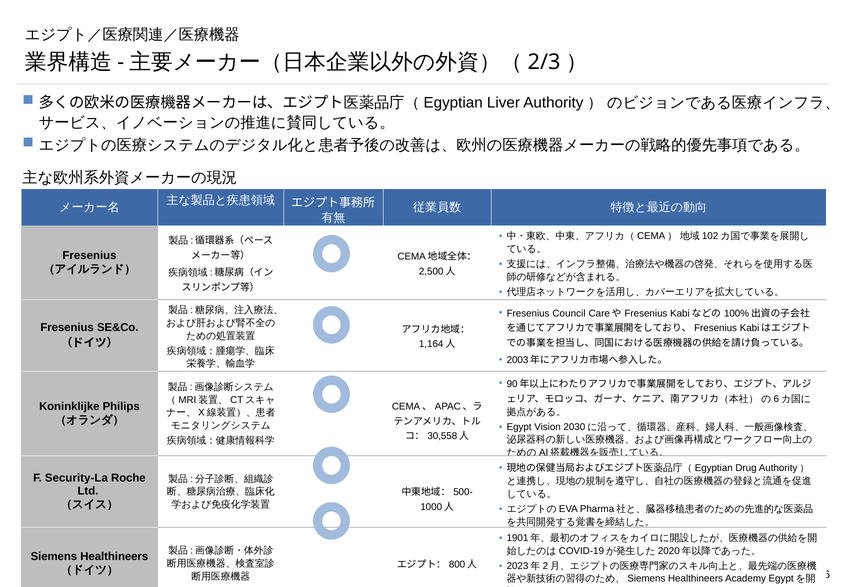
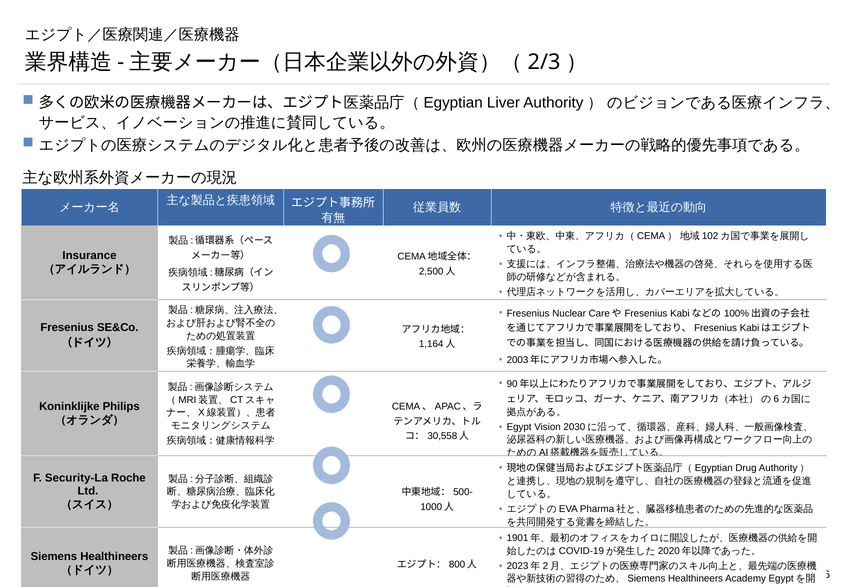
Fresenius: Fresenius -> Insurance (90, 255)
Council: Council -> Nuclear (569, 313)
